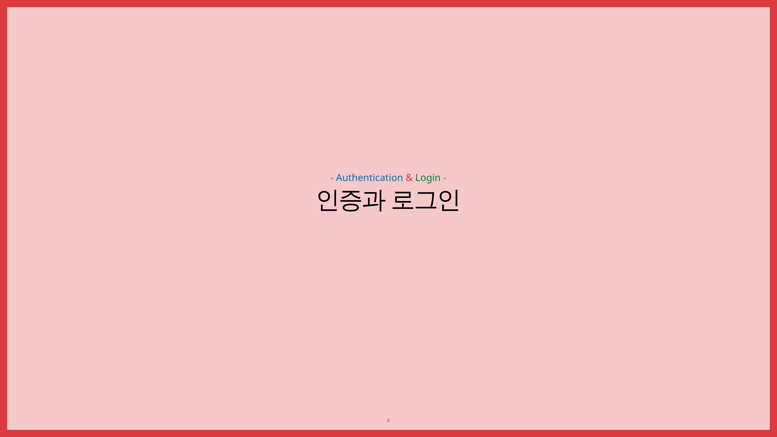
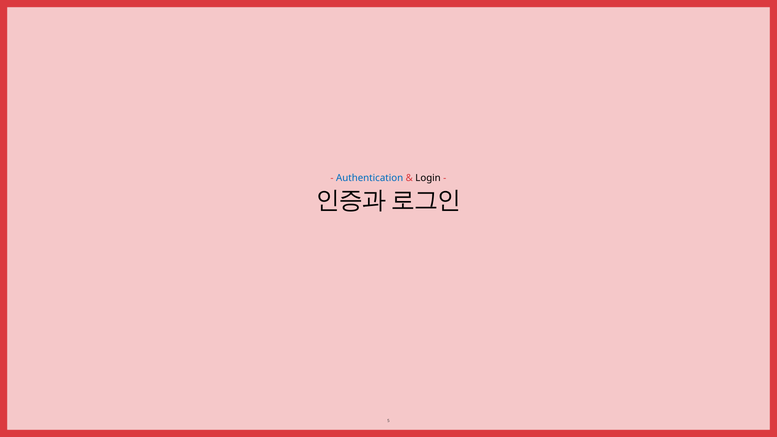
Login colour: green -> black (428, 178)
